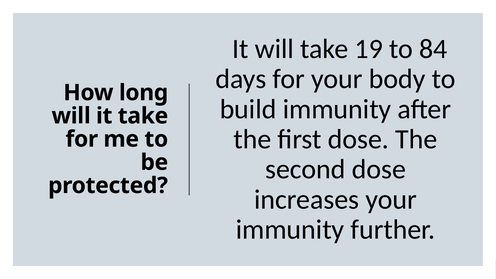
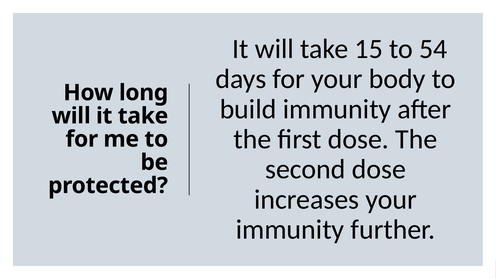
19: 19 -> 15 (369, 49)
84: 84 -> 54 (433, 49)
